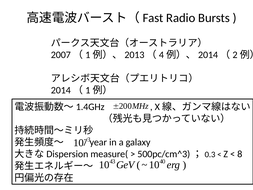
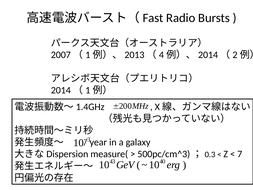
8: 8 -> 7 (240, 154)
